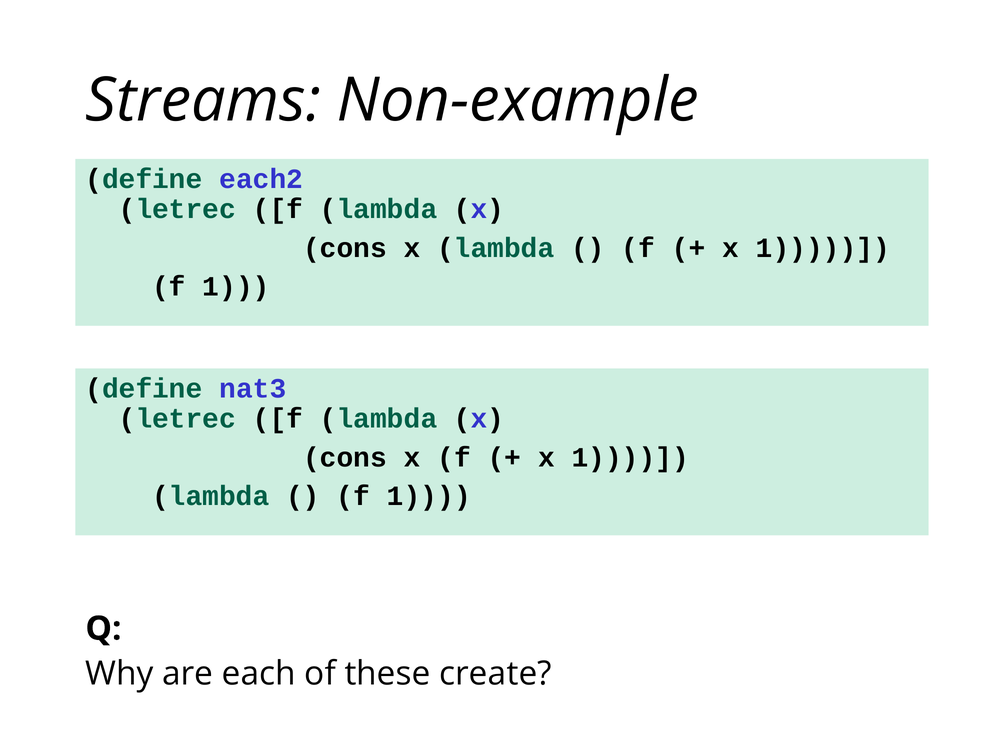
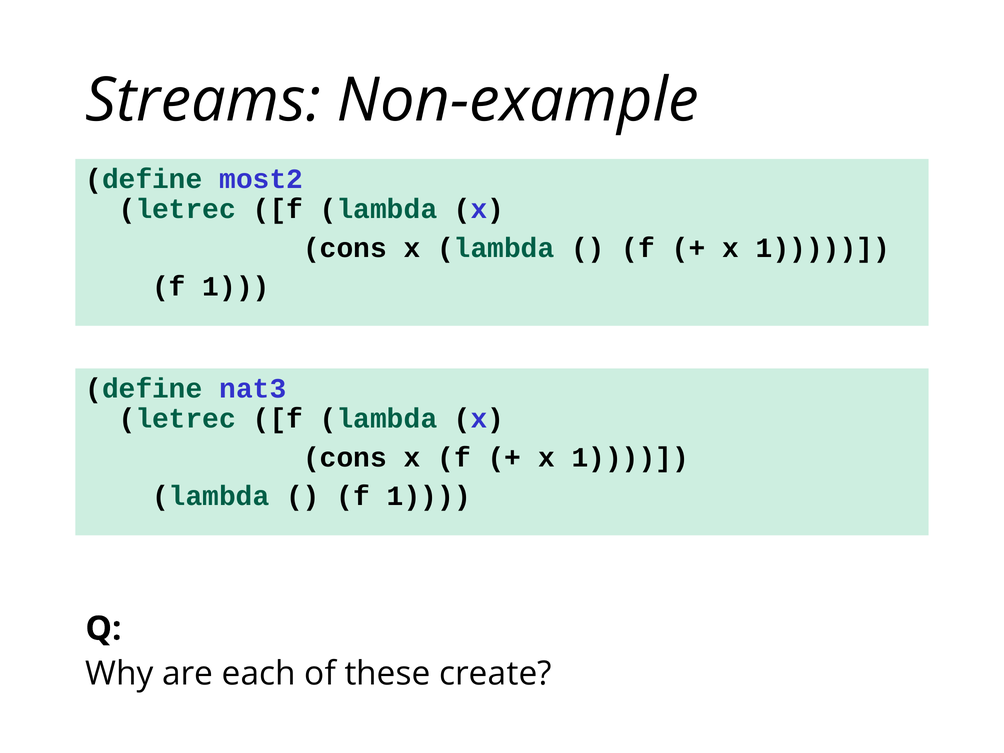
each2: each2 -> most2 (261, 179)
